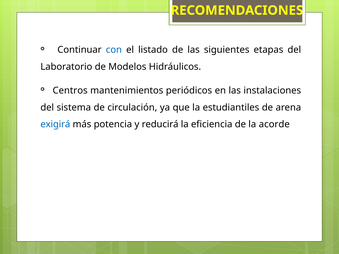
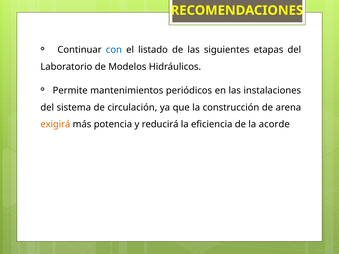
Centros: Centros -> Permite (70, 91)
estudiantiles: estudiantiles -> construcción (231, 108)
exigirá colour: blue -> orange (55, 125)
